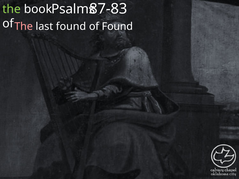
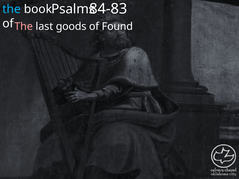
87-83: 87-83 -> 84-83 (108, 9)
the colour: light green -> light blue (12, 9)
last found: found -> goods (71, 26)
